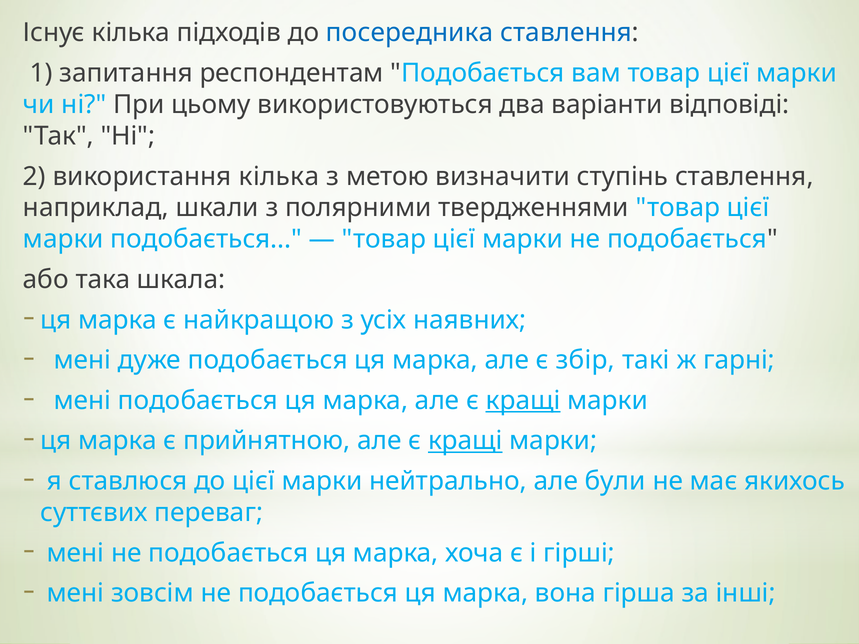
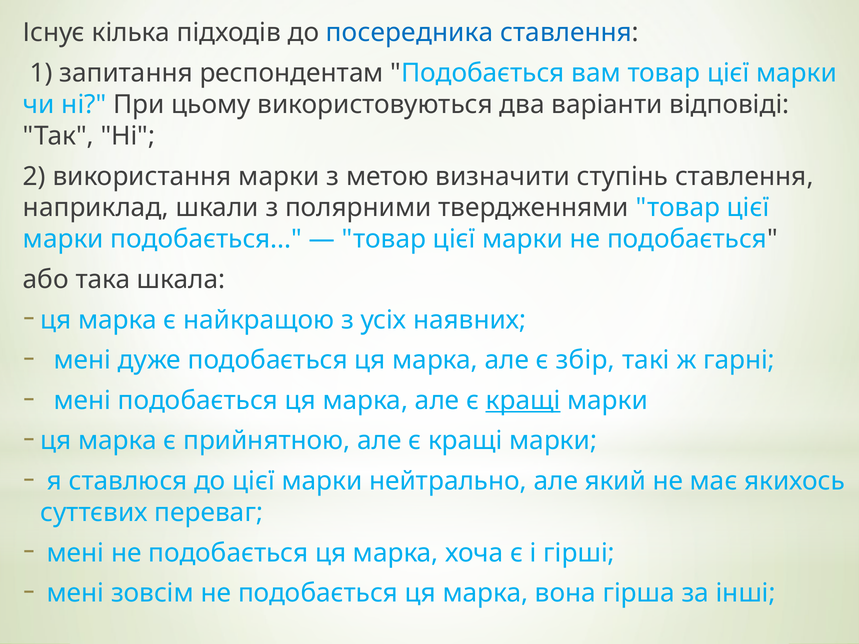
використання кілька: кілька -> марки (279, 176)
кращі underline: present -> none (465, 441)
були: були -> який (615, 481)
